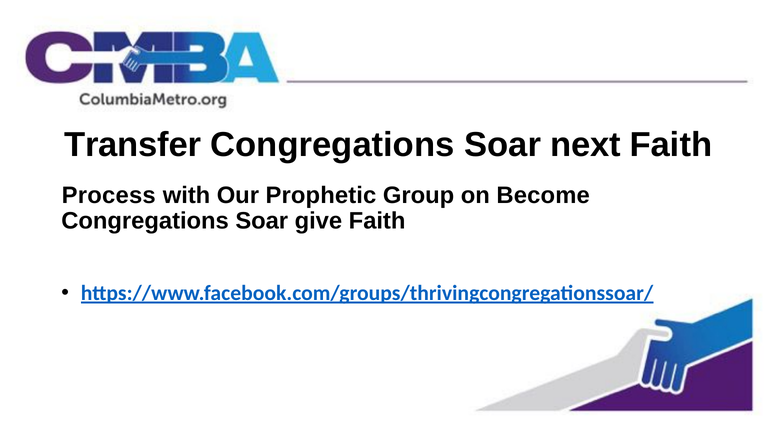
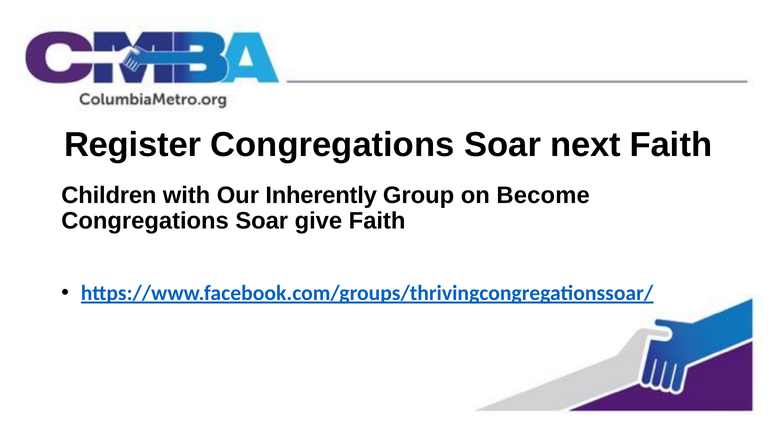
Transfer: Transfer -> Register (133, 145)
Process: Process -> Children (109, 195)
Prophetic: Prophetic -> Inherently (321, 195)
